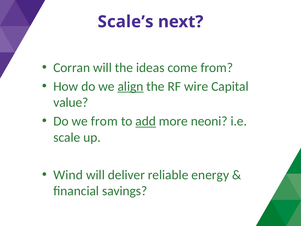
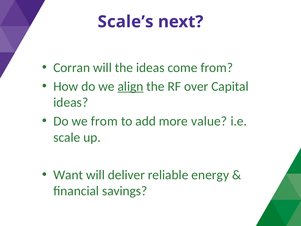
wire: wire -> over (196, 86)
value: value -> ideas (71, 102)
add underline: present -> none (146, 121)
neoni: neoni -> value (209, 121)
Wind: Wind -> Want (68, 175)
